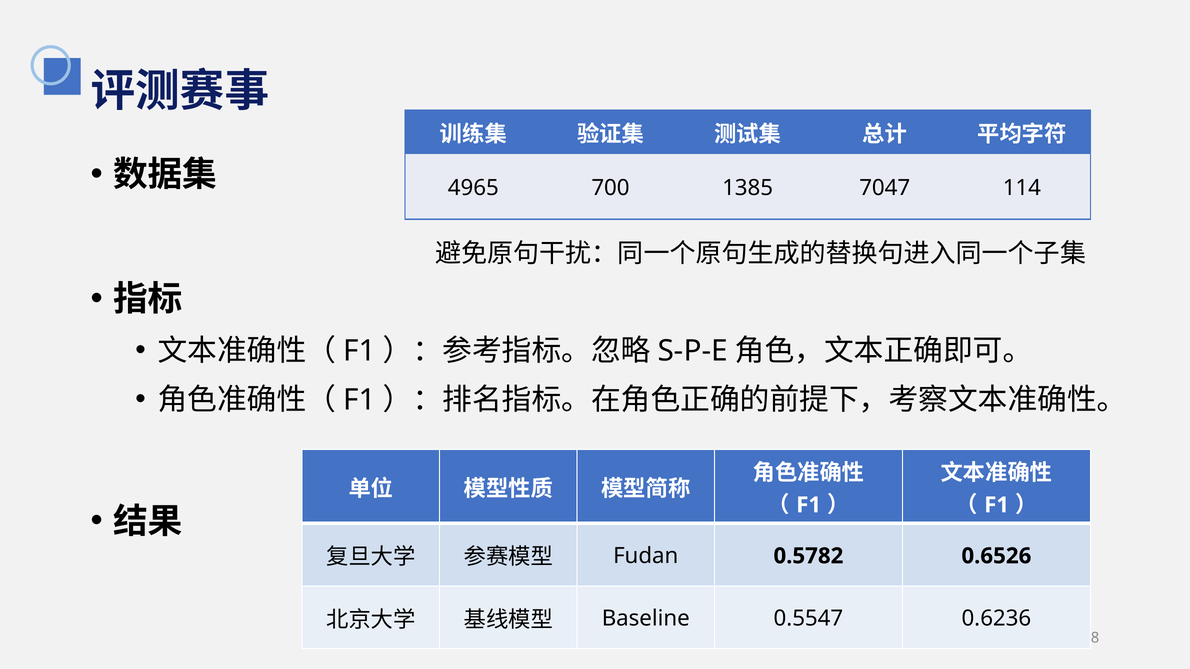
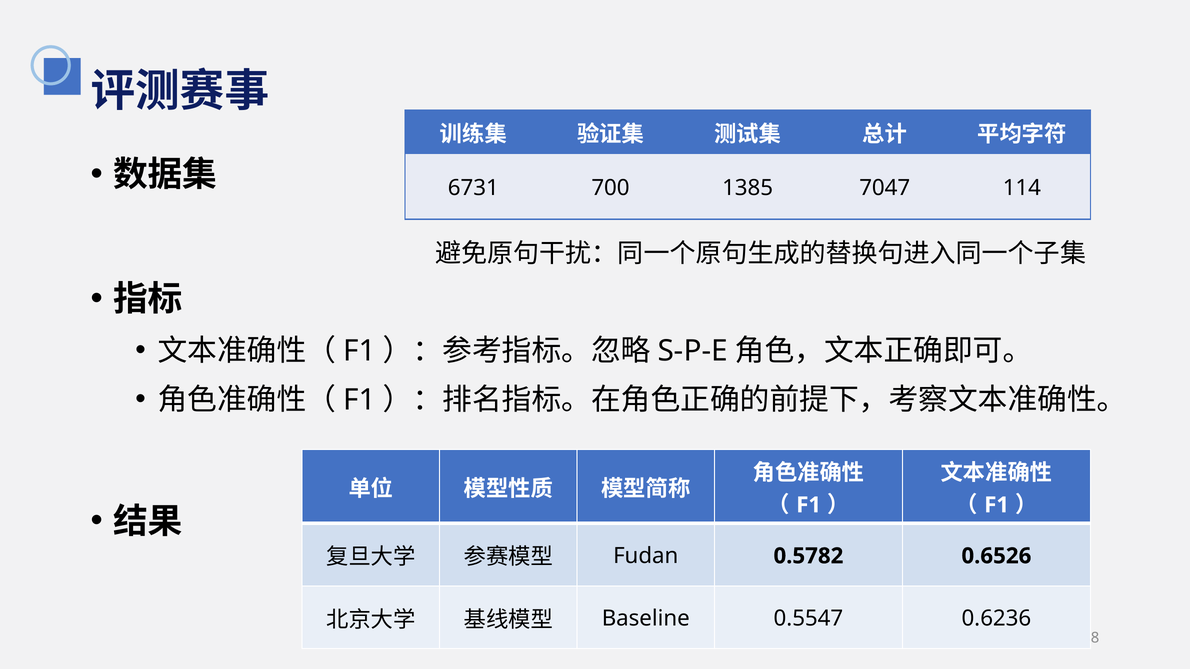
4965: 4965 -> 6731 (473, 188)
